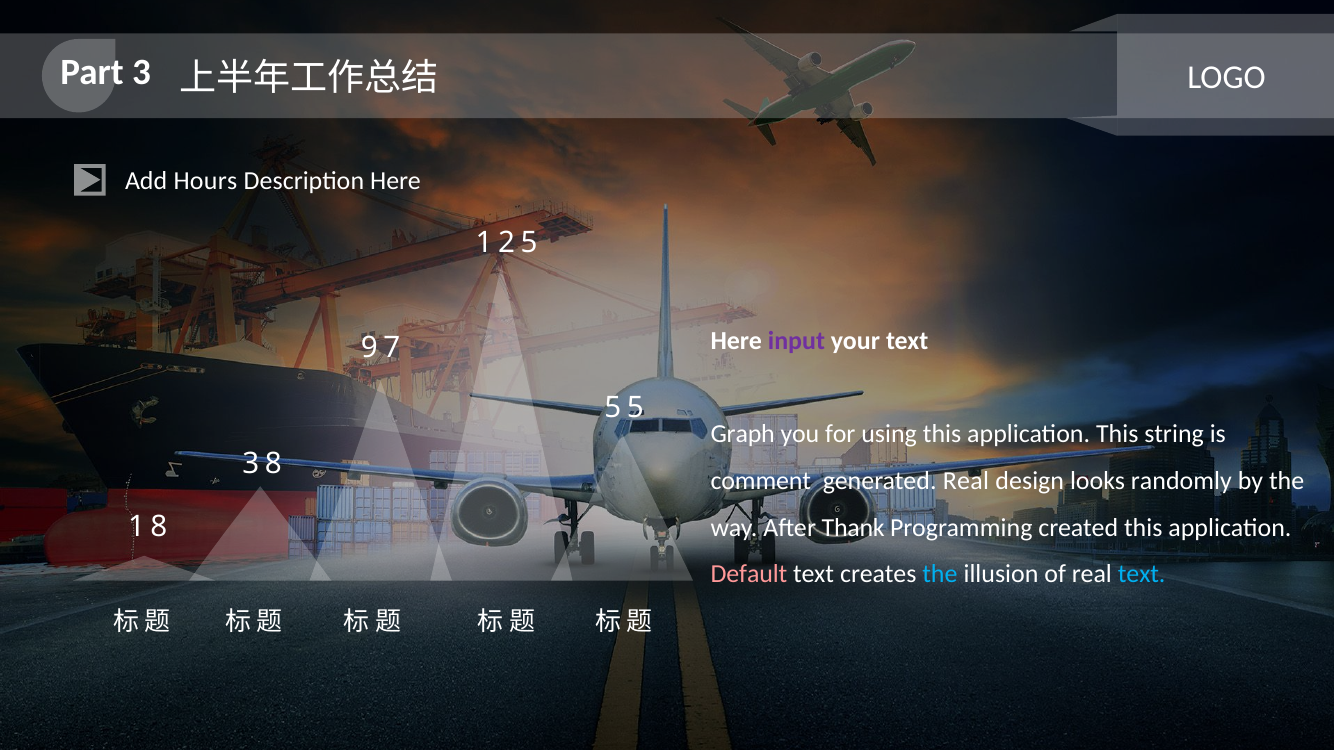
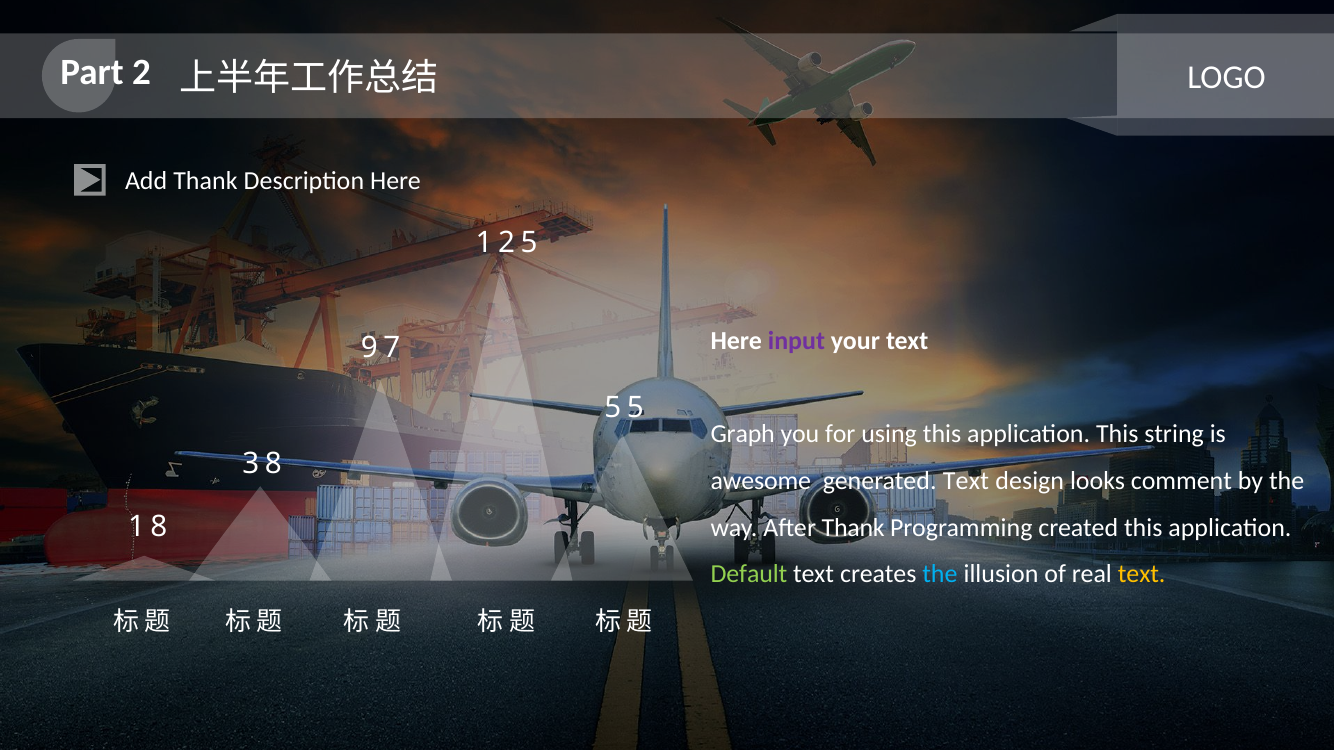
3: 3 -> 2 (141, 72)
Add Hours: Hours -> Thank (205, 181)
comment: comment -> awesome (761, 481)
generated Real: Real -> Text (966, 481)
randomly: randomly -> comment (1181, 481)
Default colour: pink -> light green (749, 575)
text colour: light blue -> yellow (1142, 575)
